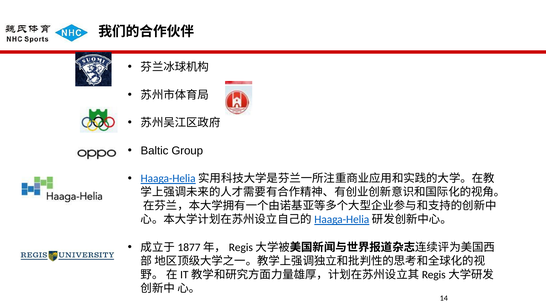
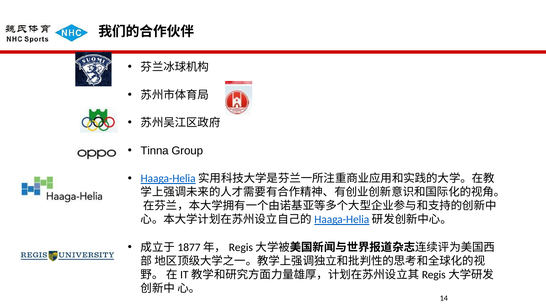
Baltic: Baltic -> Tinna (155, 151)
